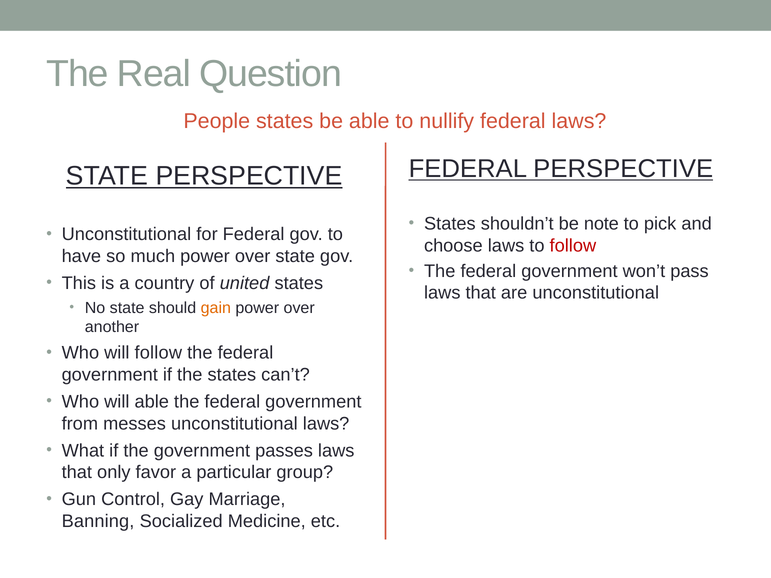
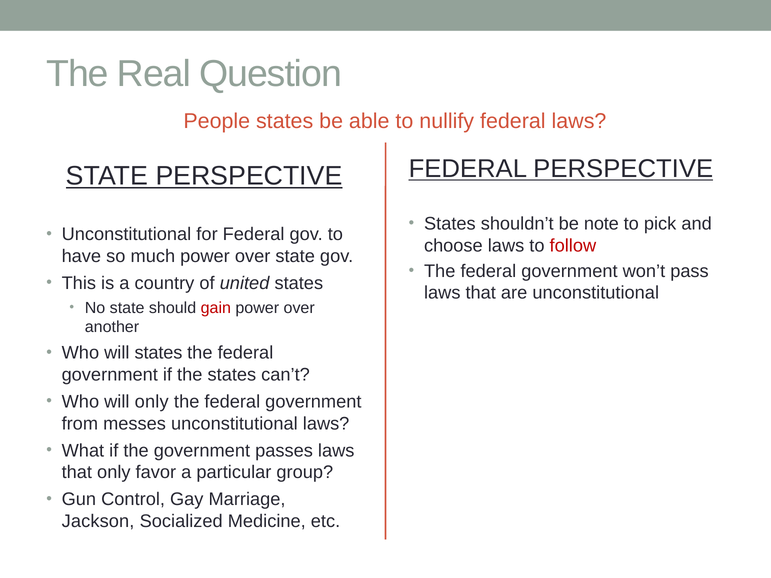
gain colour: orange -> red (216, 308)
will follow: follow -> states (158, 353)
will able: able -> only (152, 402)
Banning: Banning -> Jackson (98, 522)
